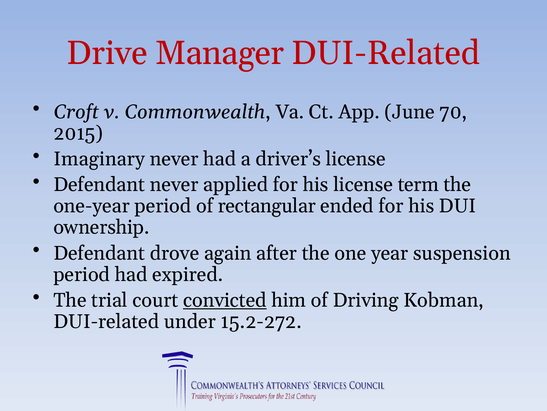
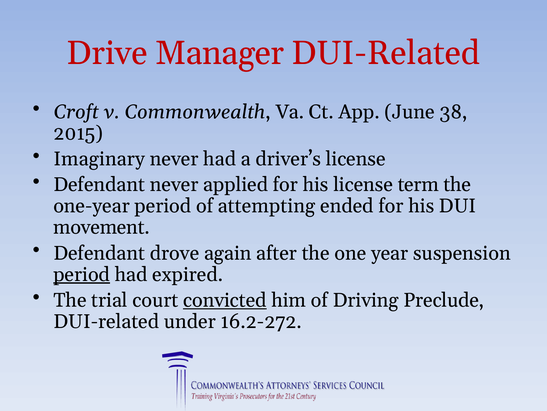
70: 70 -> 38 (453, 112)
rectangular: rectangular -> attempting (267, 206)
ownership: ownership -> movement (101, 227)
period underline: none -> present (82, 274)
Kobman: Kobman -> Preclude (444, 300)
15.2-272: 15.2-272 -> 16.2-272 (261, 321)
